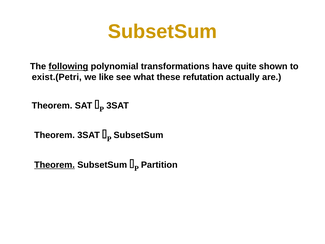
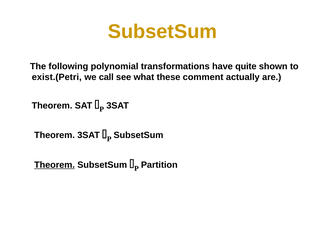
following underline: present -> none (68, 66)
like: like -> call (106, 77)
refutation: refutation -> comment (203, 77)
